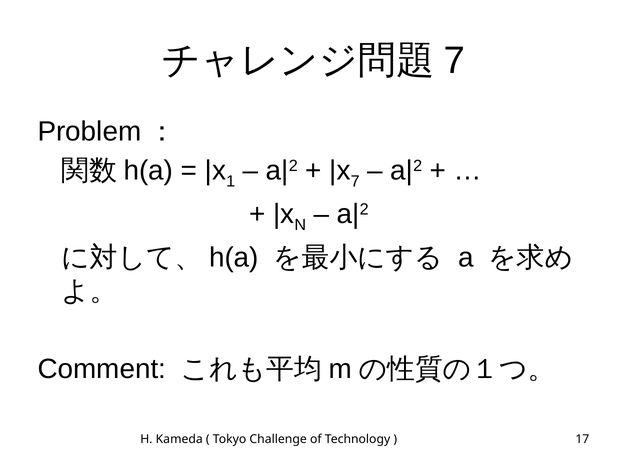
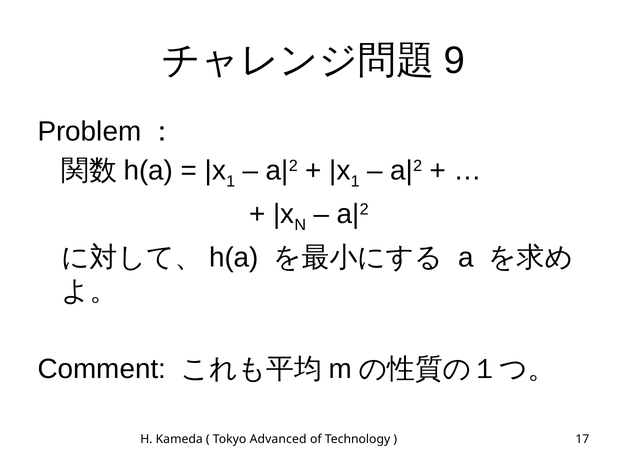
7: 7 -> 9 (455, 61)
7: 7 -> 1 (355, 181)
Challenge: Challenge -> Advanced (278, 440)
